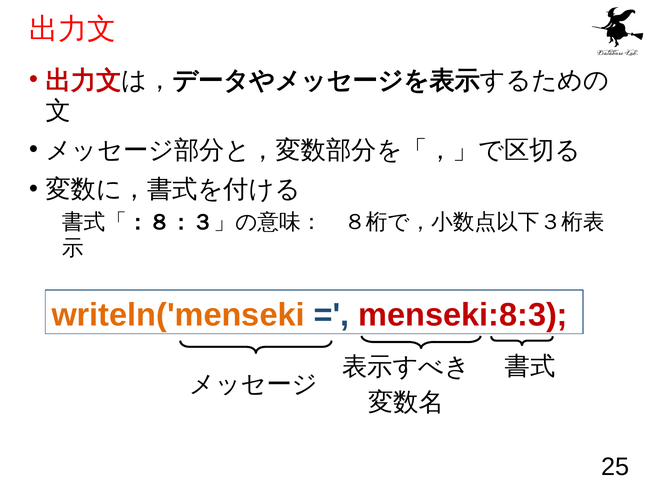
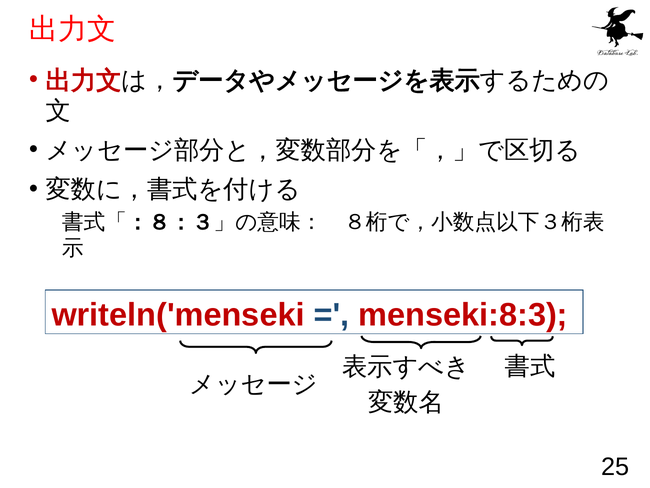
writeln('menseki colour: orange -> red (178, 315)
